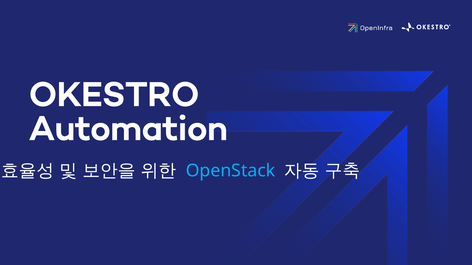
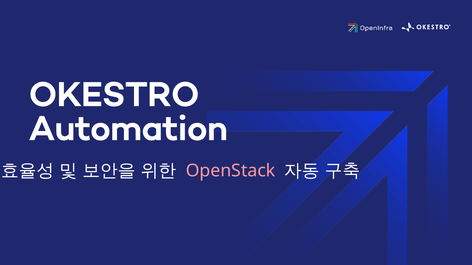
OpenStack colour: light blue -> pink (231, 171)
